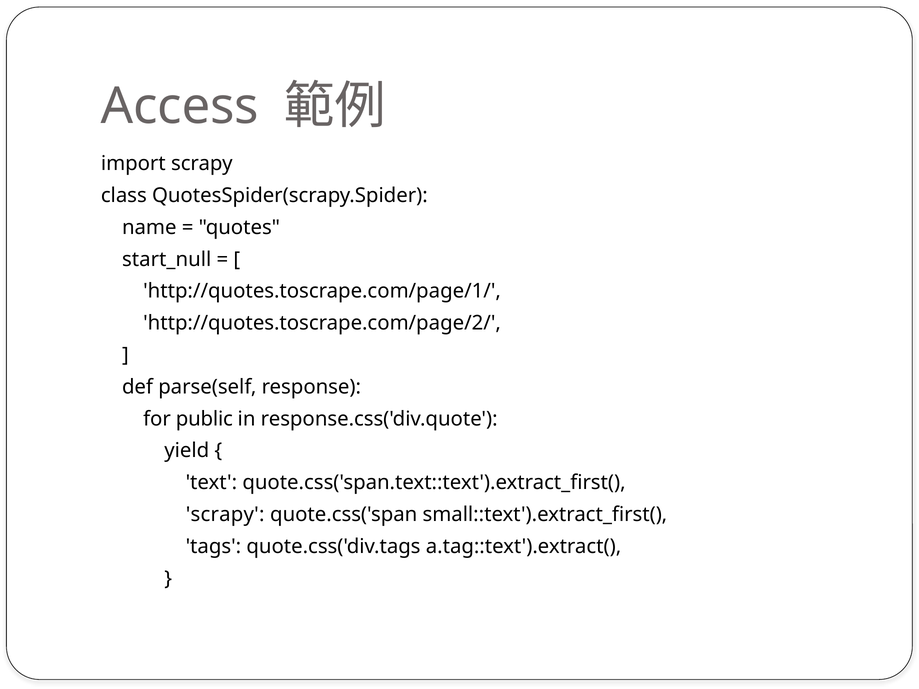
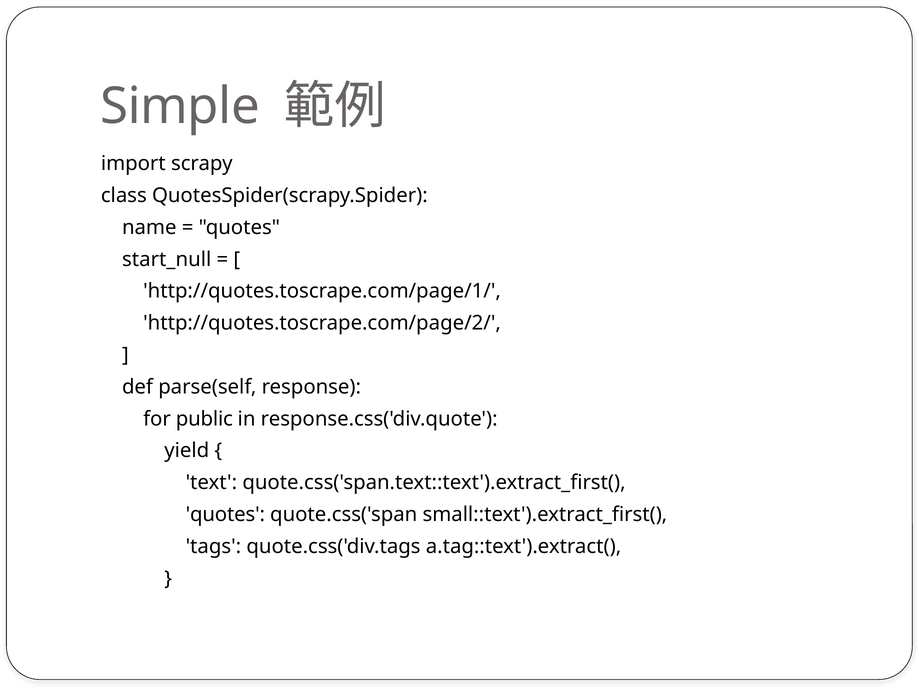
Access: Access -> Simple (180, 106)
scrapy: scrapy -> quotes (225, 515)
